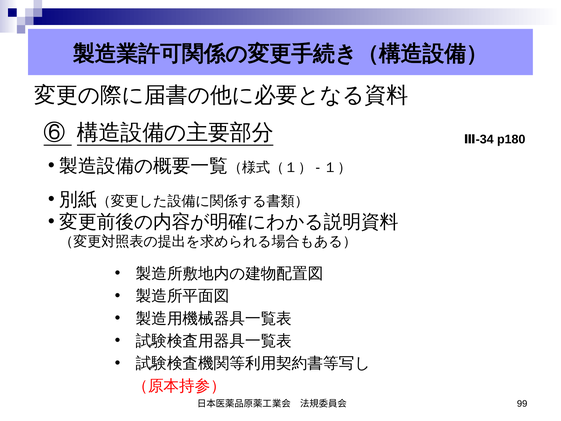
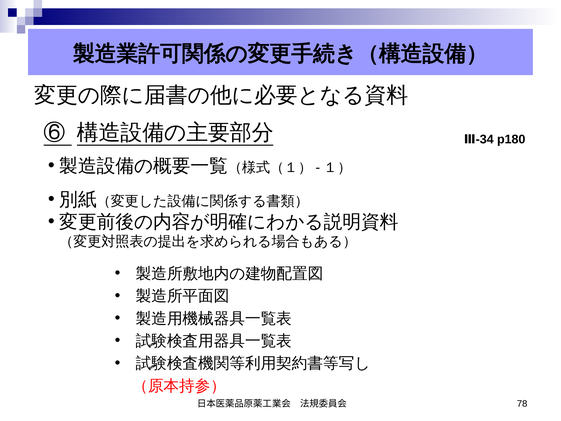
99: 99 -> 78 (522, 404)
